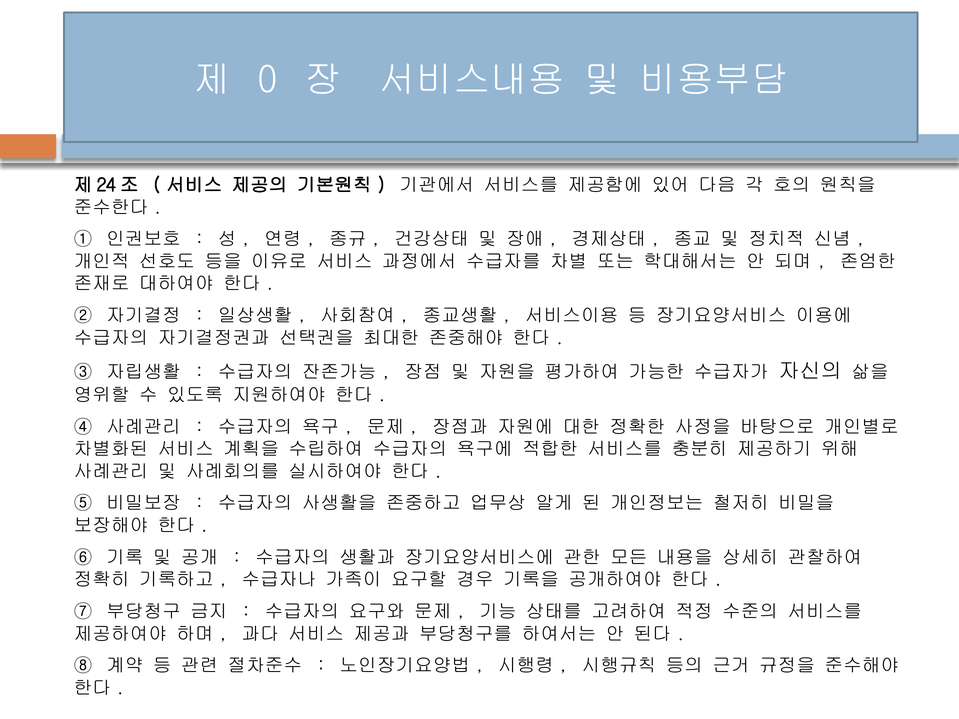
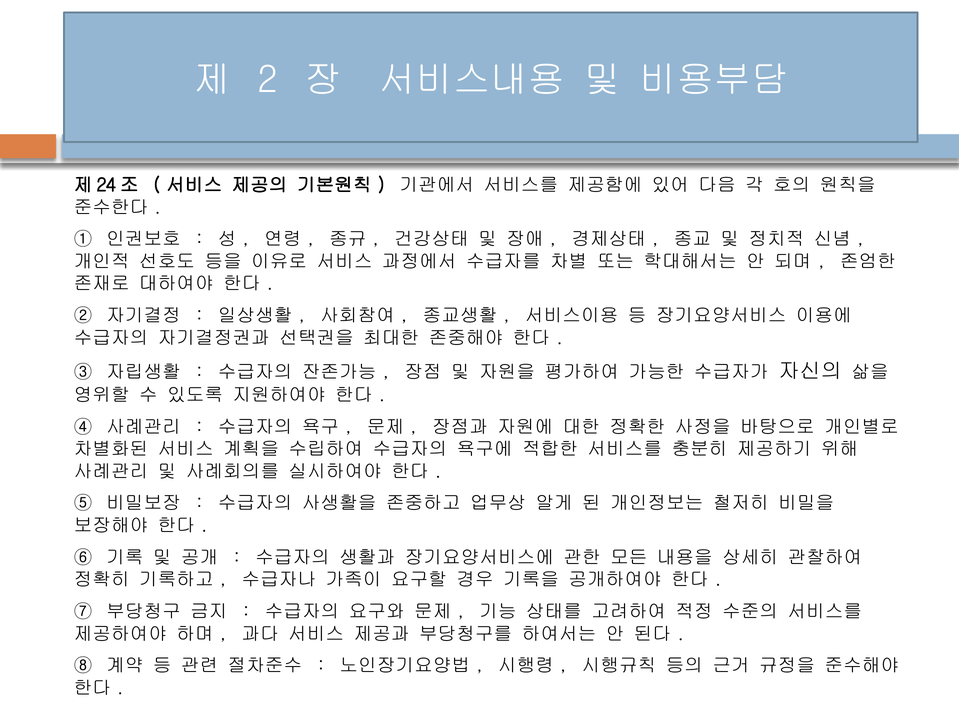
0: 0 -> 2 (267, 80)
